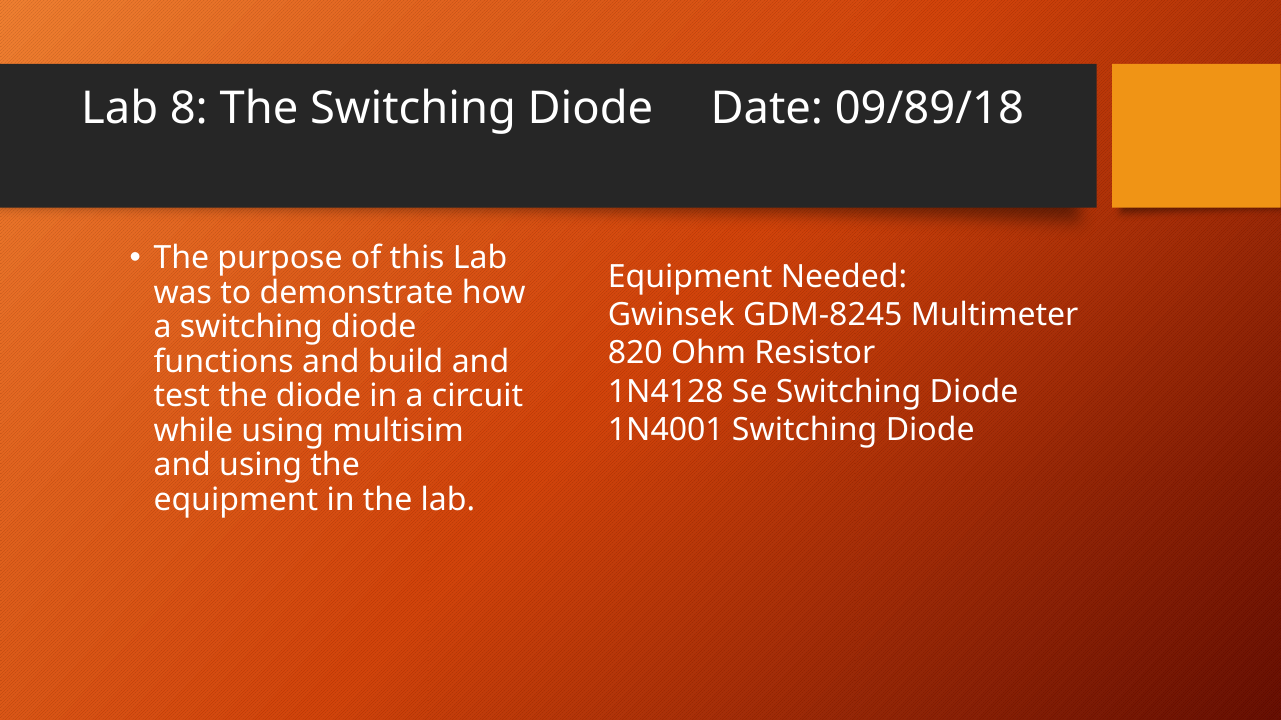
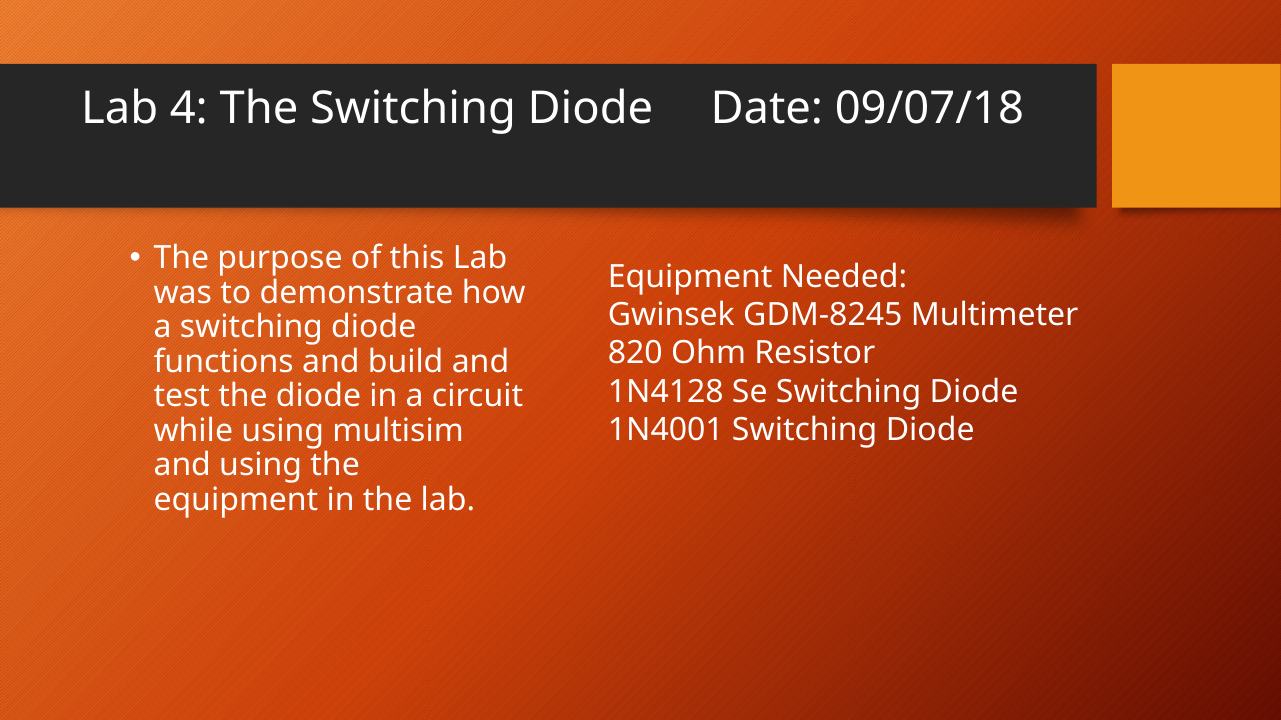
8: 8 -> 4 (189, 108)
09/89/18: 09/89/18 -> 09/07/18 (929, 108)
